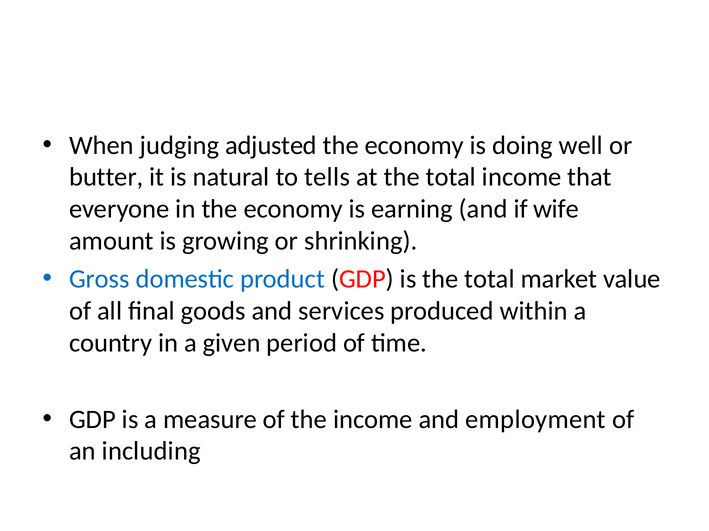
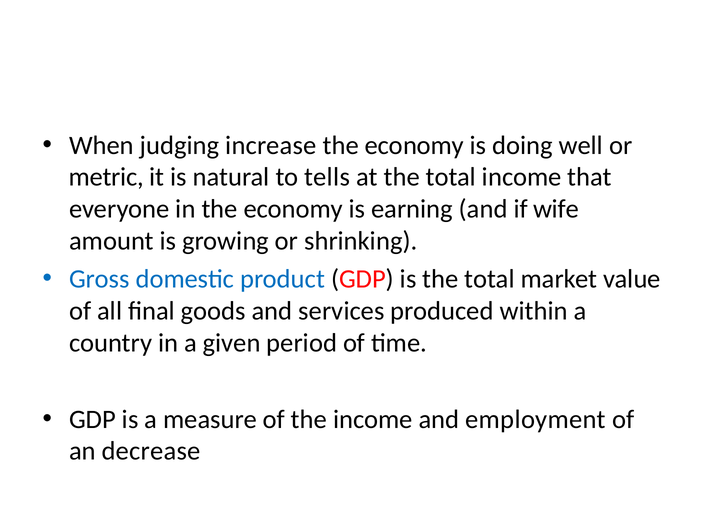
adjusted: adjusted -> increase (271, 145)
butter: butter -> metric (106, 177)
including: including -> decrease (151, 452)
